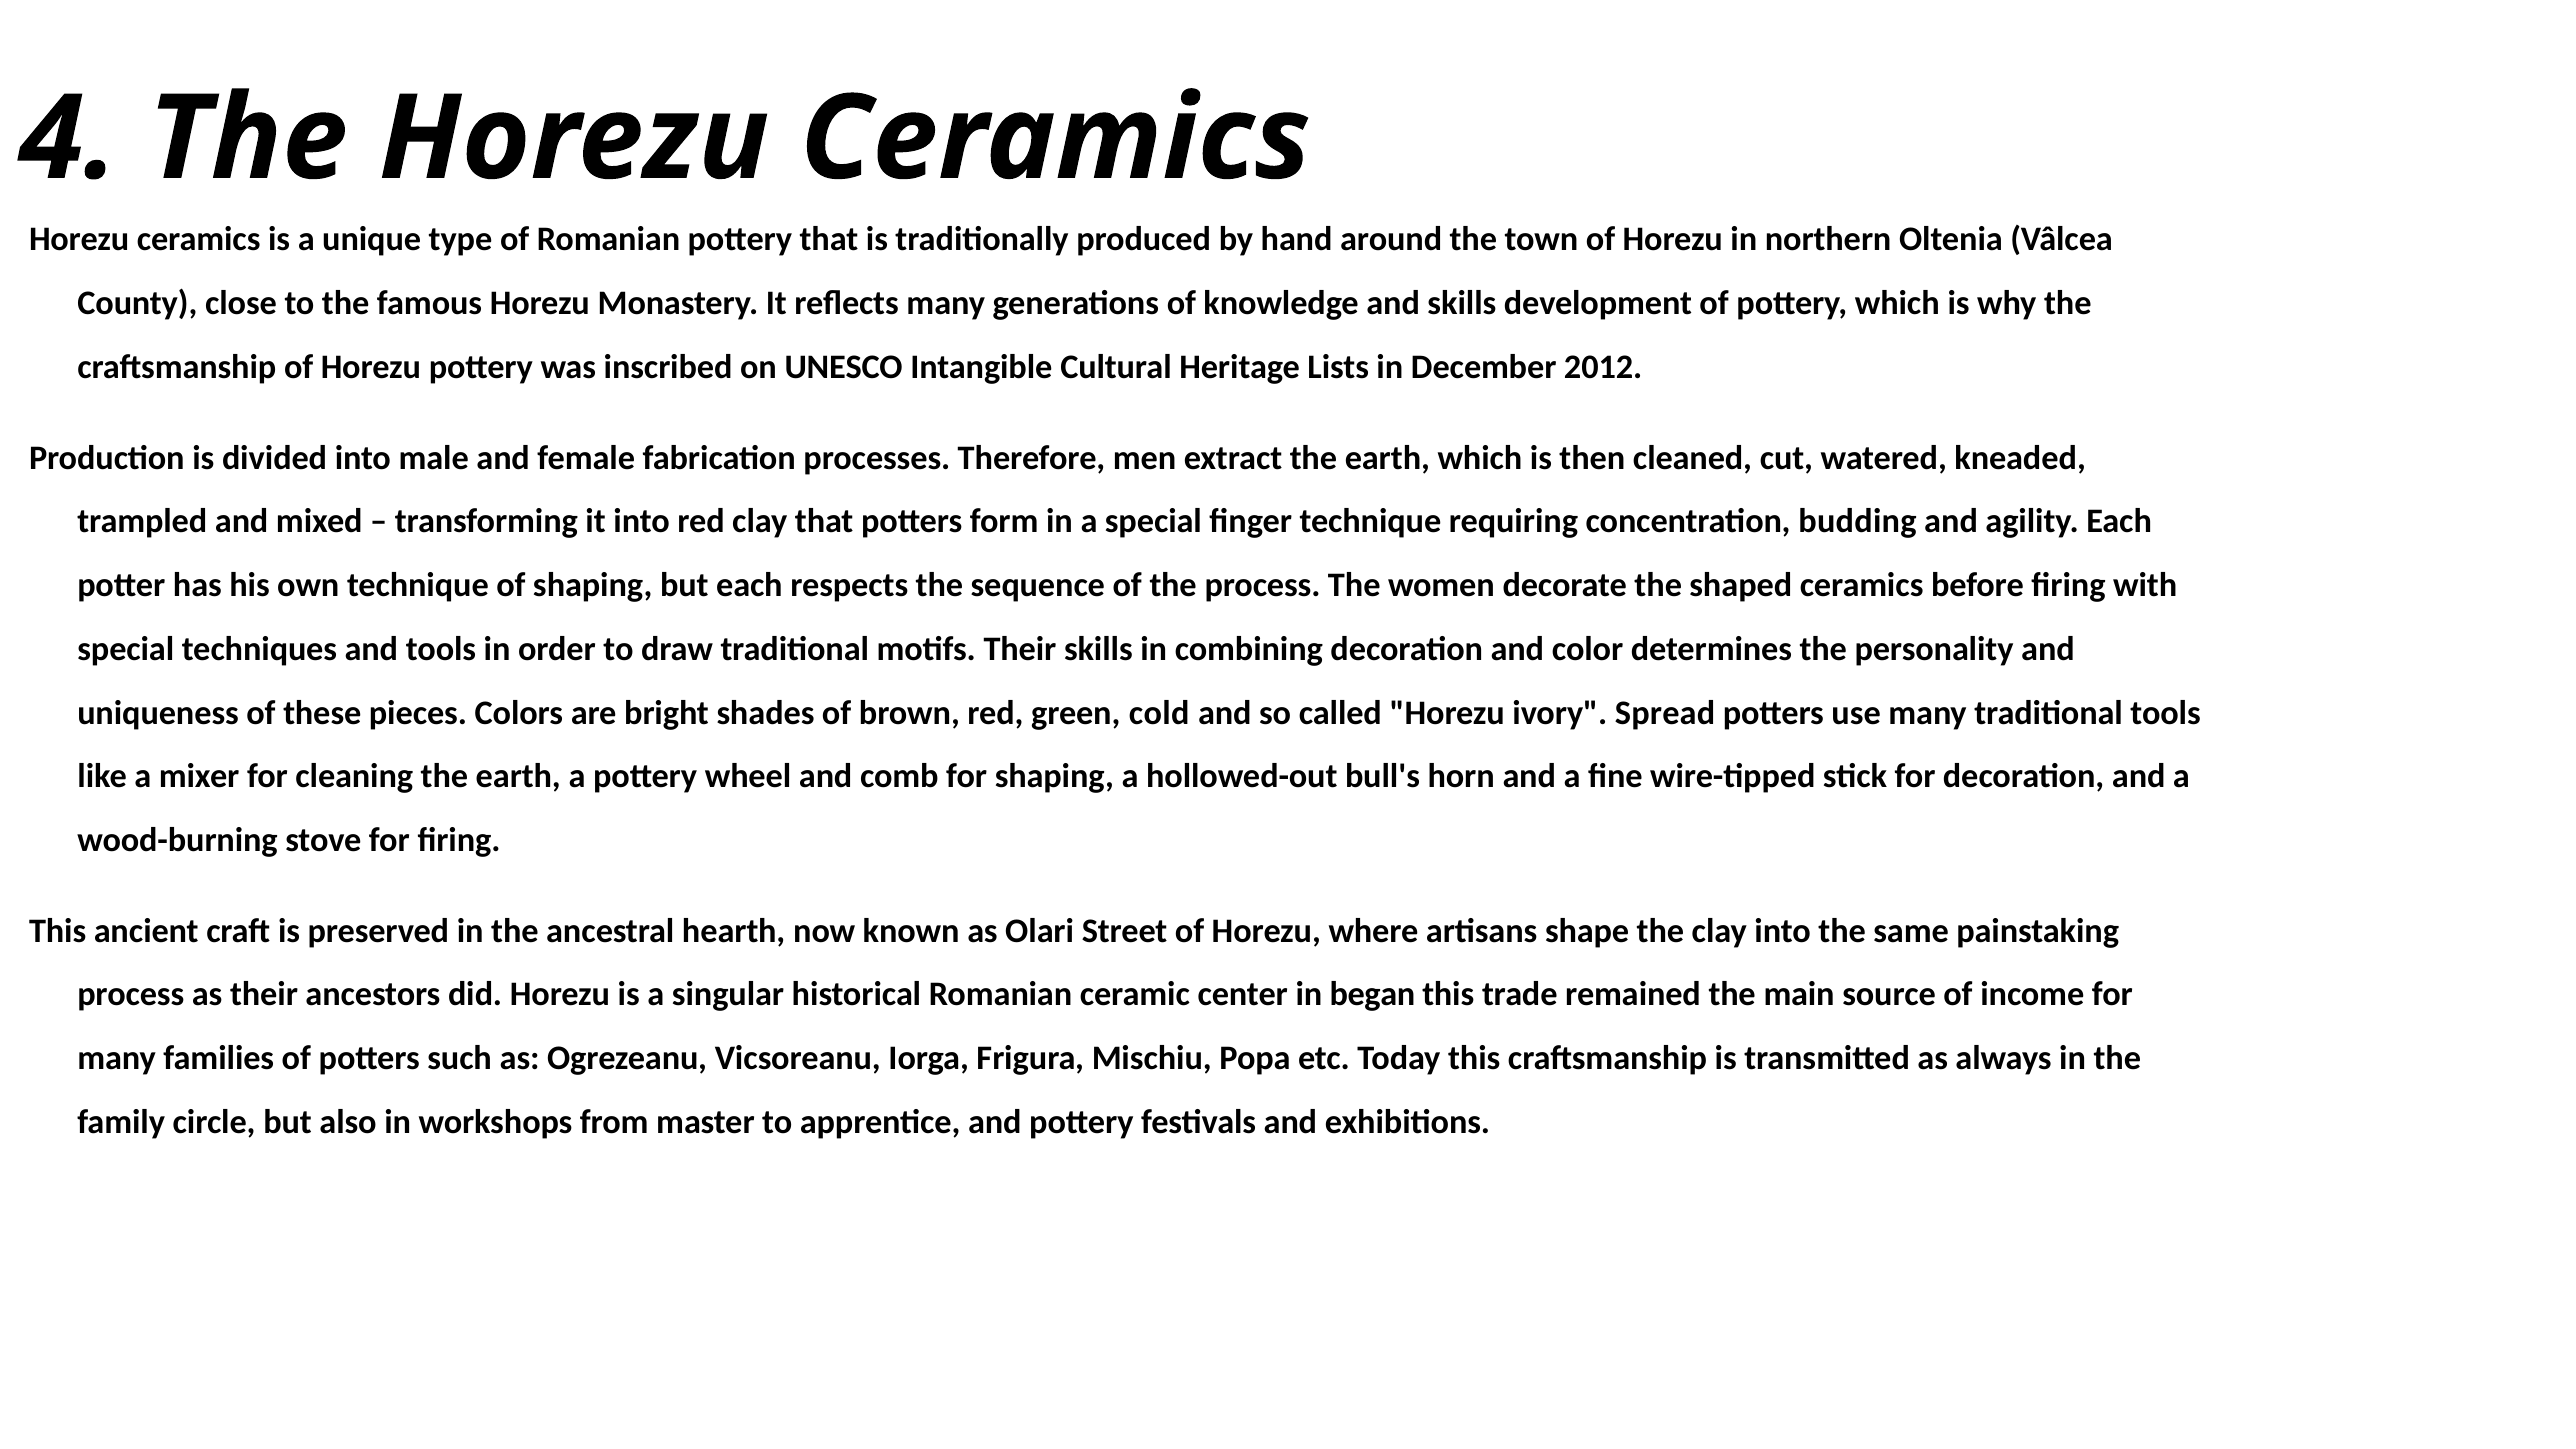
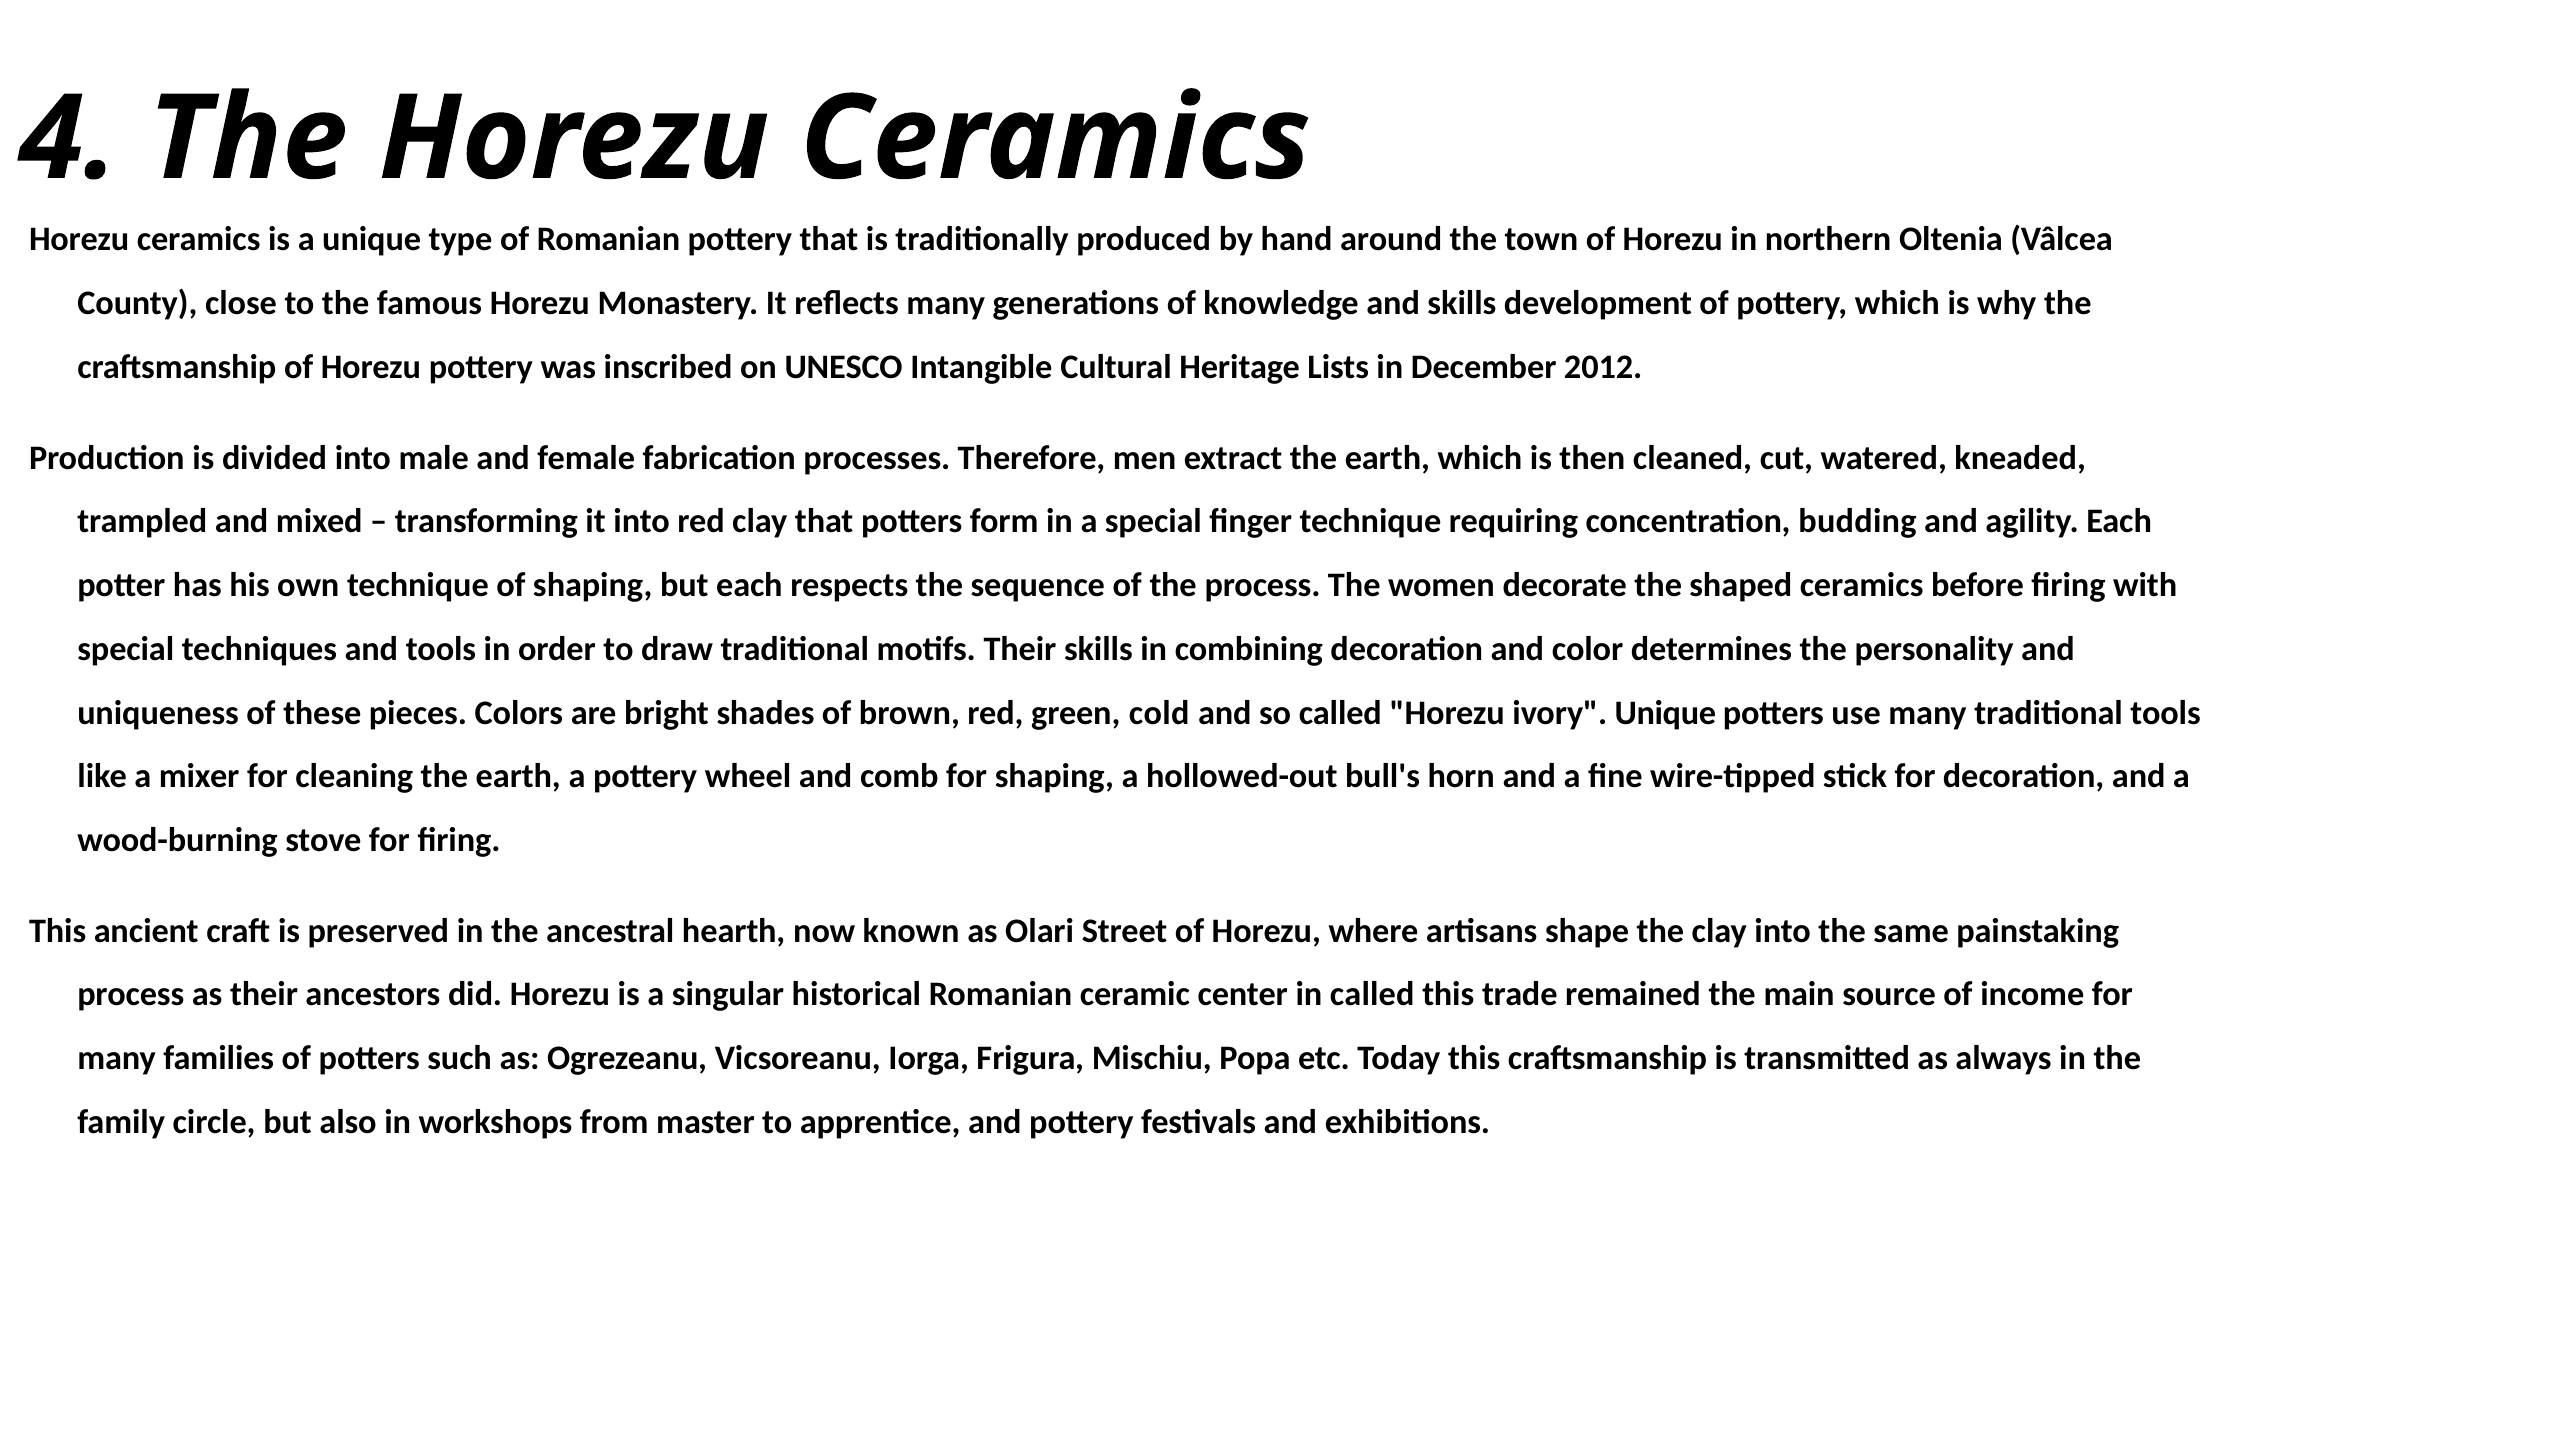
ivory Spread: Spread -> Unique (1665, 713)
in began: began -> called (1372, 994)
